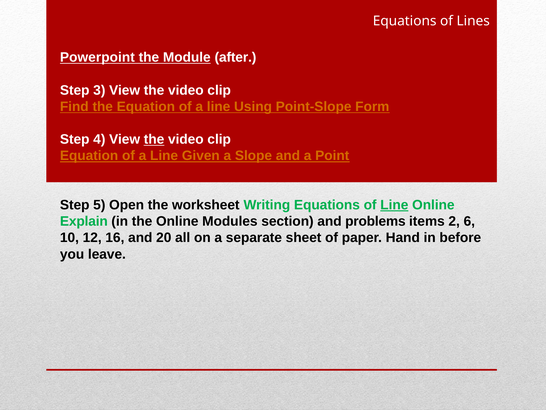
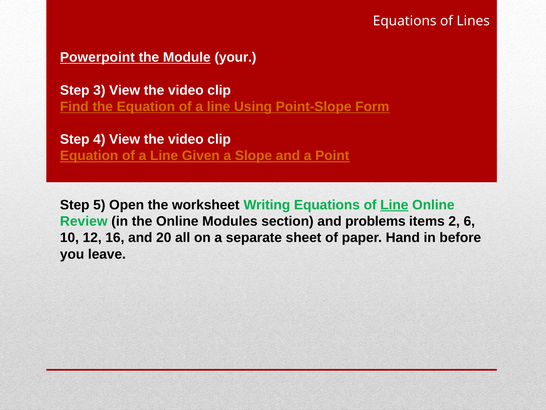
after: after -> your (235, 57)
the underline: present -> none (154, 139)
Explain: Explain -> Review (84, 221)
